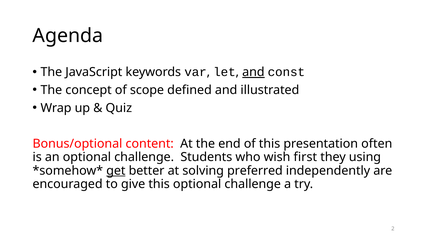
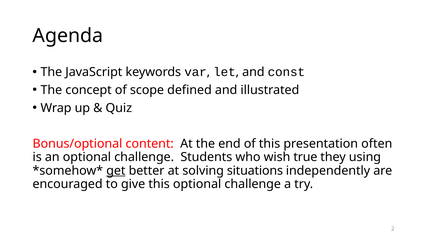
and underline: present -> none (253, 72)
first: first -> true (305, 157)
preferred: preferred -> situations (255, 171)
